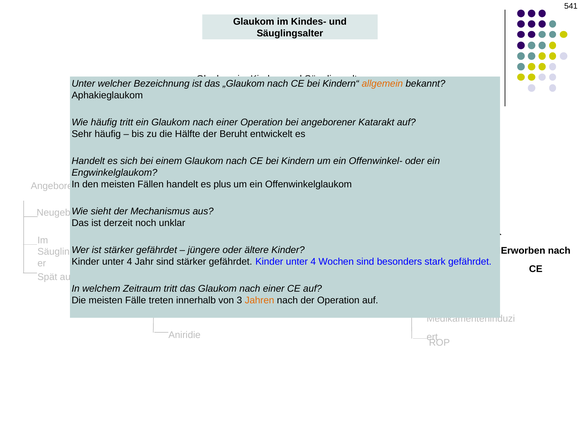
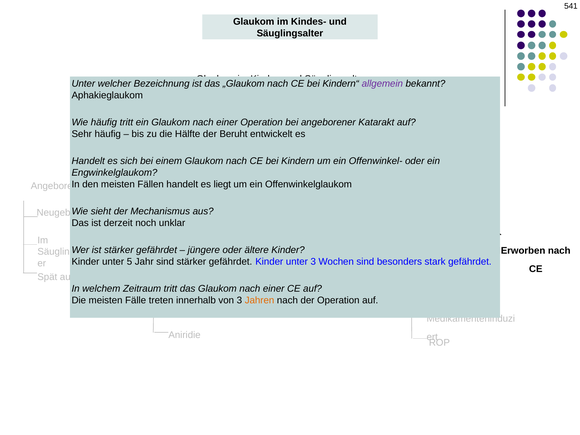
allgemein colour: orange -> purple (382, 84)
plus: plus -> liegt (222, 184)
4: 4 -> 5 (129, 262)
gefährdet Kinder unter 4: 4 -> 3 (313, 262)
